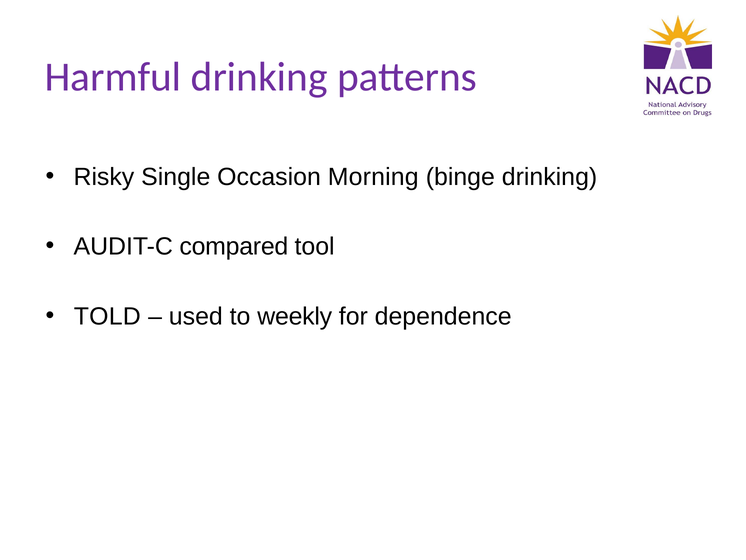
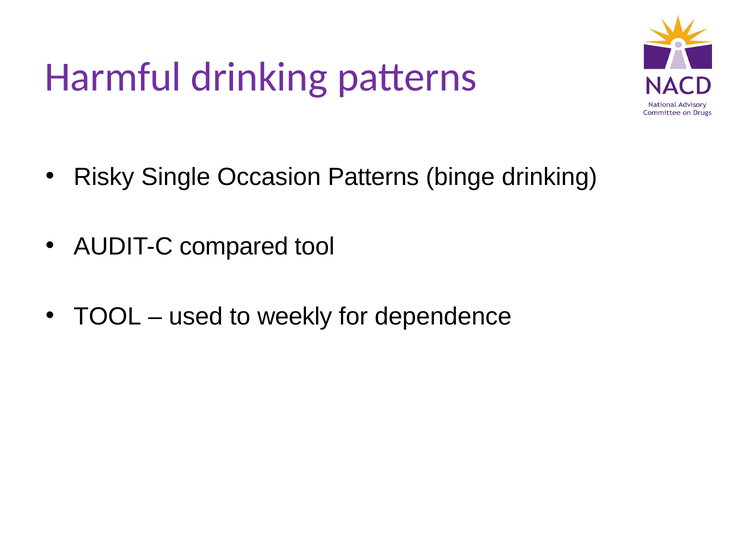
Occasion Morning: Morning -> Patterns (373, 177)
TOLD: TOLD -> TOOL (107, 316)
